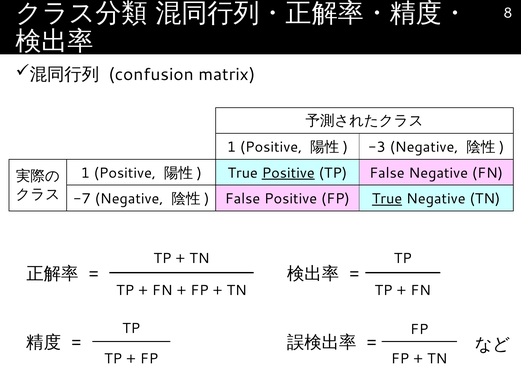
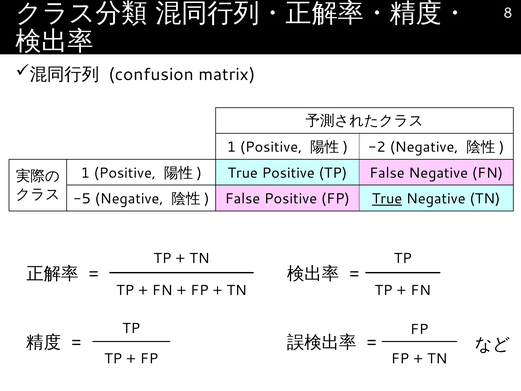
-3: -3 -> -2 (377, 147)
Positive underline: present -> none (288, 173)
-7: -7 -> -5 (82, 199)
